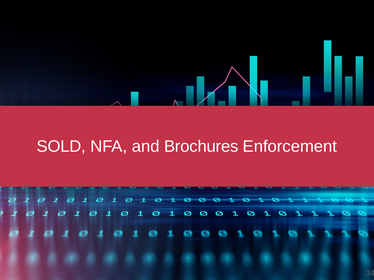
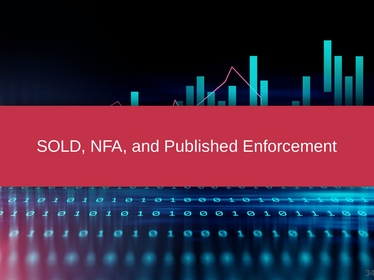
Brochures: Brochures -> Published (201, 147)
